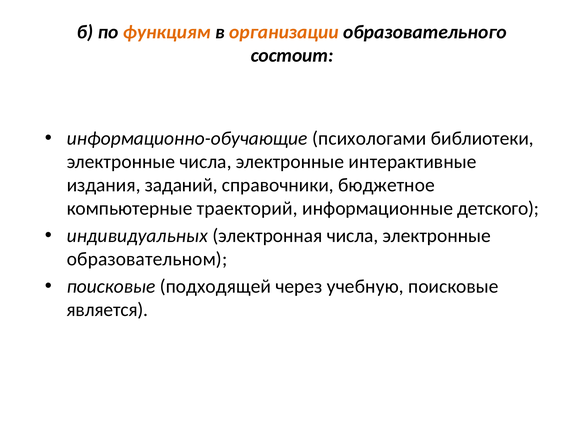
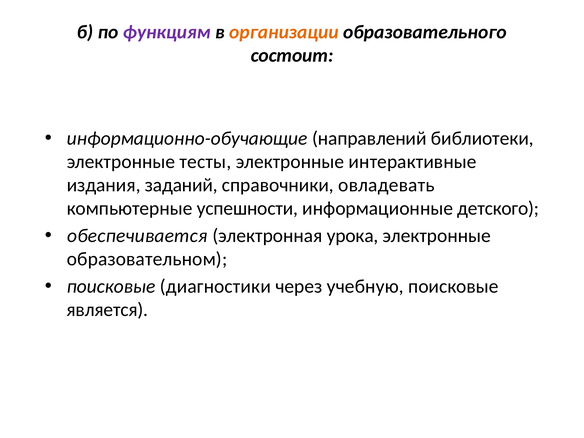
функциям colour: orange -> purple (167, 32)
психологами: психологами -> направлений (369, 138)
электронные числа: числа -> тесты (205, 162)
бюджетное: бюджетное -> овладевать (386, 185)
траекторий: траекторий -> успешности (247, 208)
индивидуальных: индивидуальных -> обеспечивается (137, 236)
электронная числа: числа -> урока (353, 236)
подходящей: подходящей -> диагностики (215, 286)
